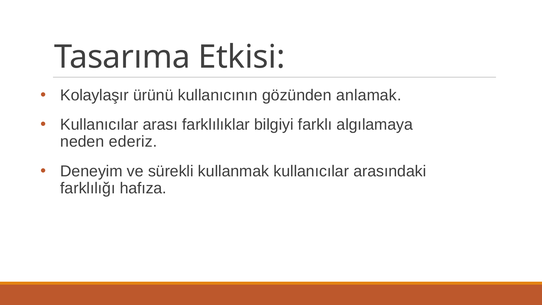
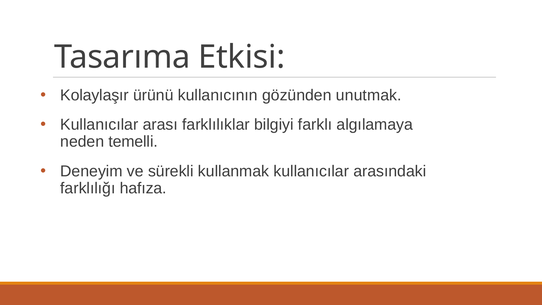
anlamak: anlamak -> unutmak (369, 95)
ederiz: ederiz -> temelli (133, 142)
